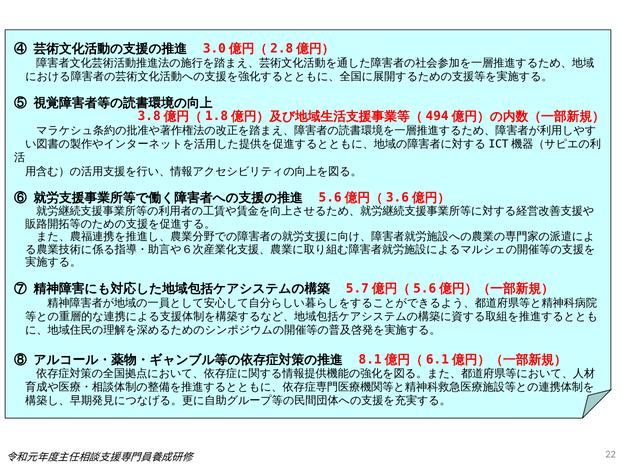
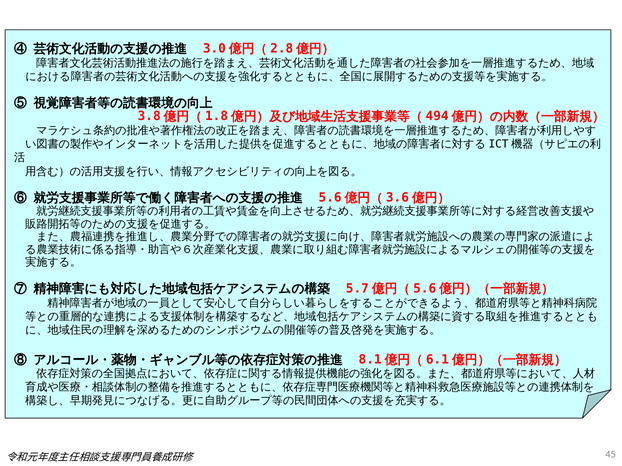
22: 22 -> 45 (611, 455)
